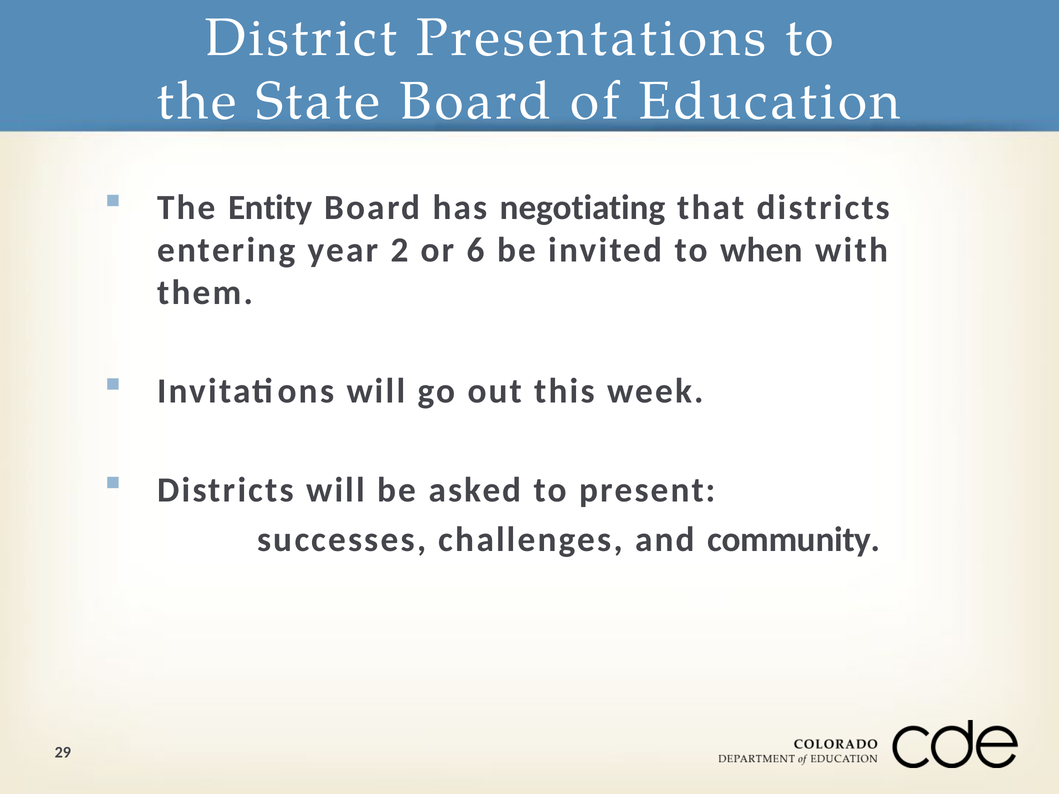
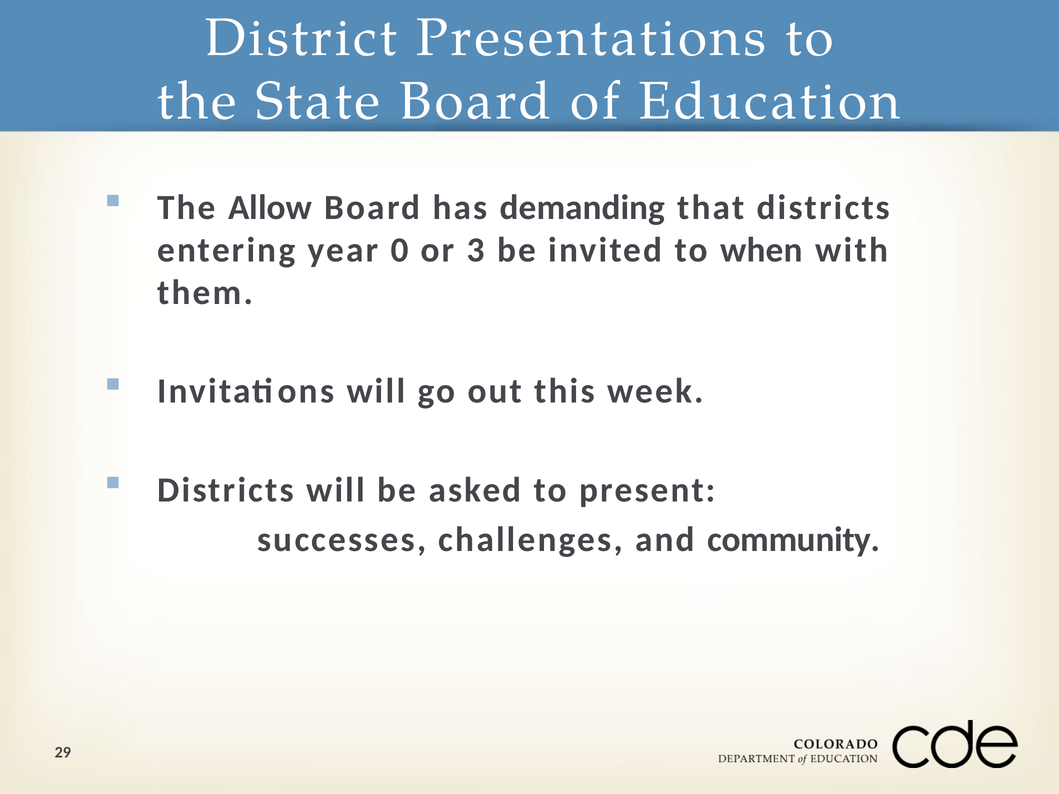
Entity: Entity -> Allow (270, 208)
negotiating: negotiating -> demanding (582, 208)
2: 2 -> 0 (399, 250)
6: 6 -> 3 (476, 250)
